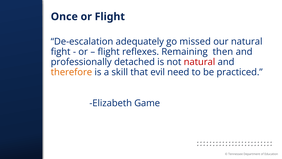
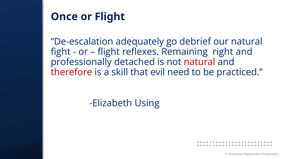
missed: missed -> debrief (195, 42)
then: then -> right (223, 52)
therefore colour: orange -> red (71, 72)
Game: Game -> Using (147, 103)
